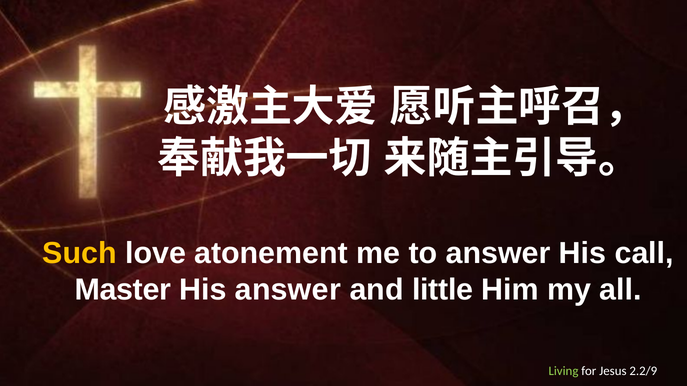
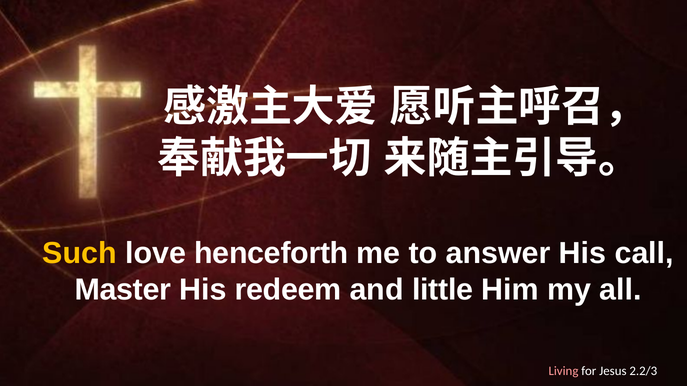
atonement: atonement -> henceforth (271, 254)
His answer: answer -> redeem (288, 290)
Living colour: light green -> pink (563, 372)
2.2/9: 2.2/9 -> 2.2/3 (643, 372)
